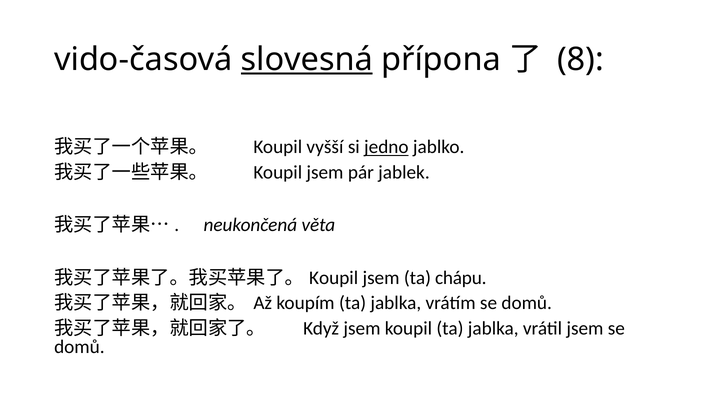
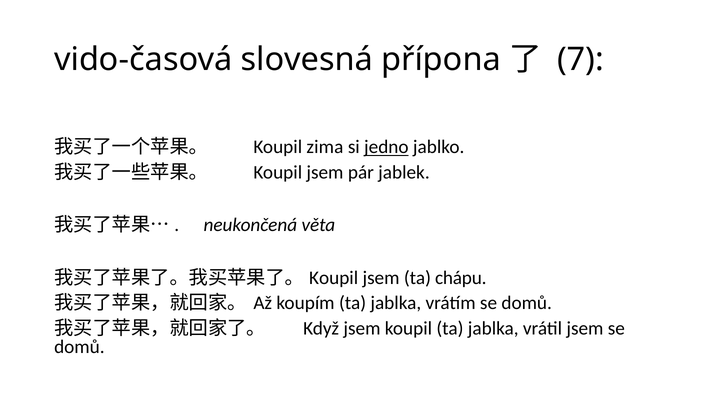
slovesná underline: present -> none (307, 60)
8: 8 -> 7 (580, 60)
vyšší: vyšší -> zima (325, 147)
